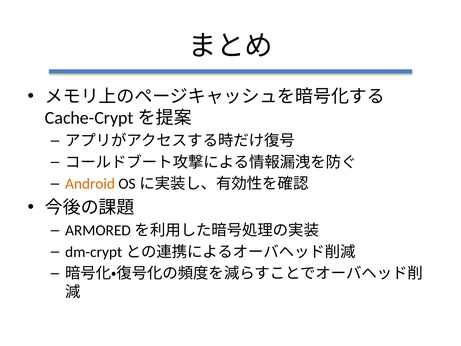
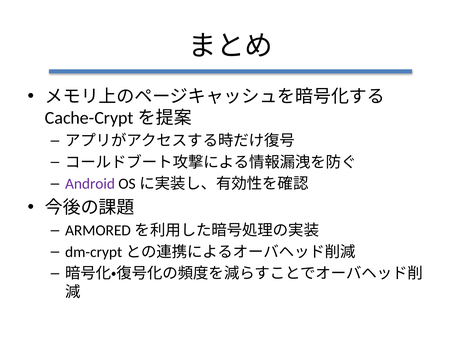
Android colour: orange -> purple (90, 184)
